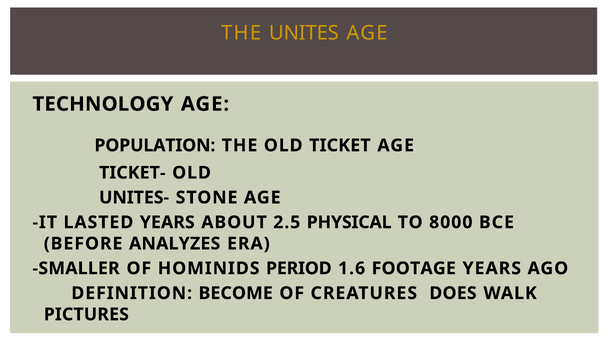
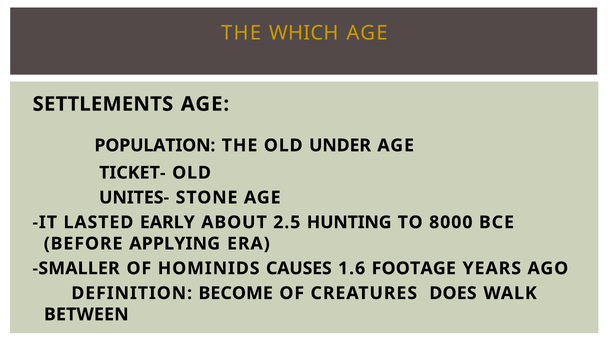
UNITES: UNITES -> WHICH (304, 33)
TECHNOLOGY: TECHNOLOGY -> SETTLEMENTS (103, 104)
TICKET: TICKET -> UNDER (340, 146)
LASTED YEARS: YEARS -> EARLY (167, 223)
PHYSICAL: PHYSICAL -> HUNTING (349, 223)
ANALYZES: ANALYZES -> APPLYING (175, 244)
PERIOD: PERIOD -> CAUSES (299, 269)
PICTURES: PICTURES -> BETWEEN (86, 315)
